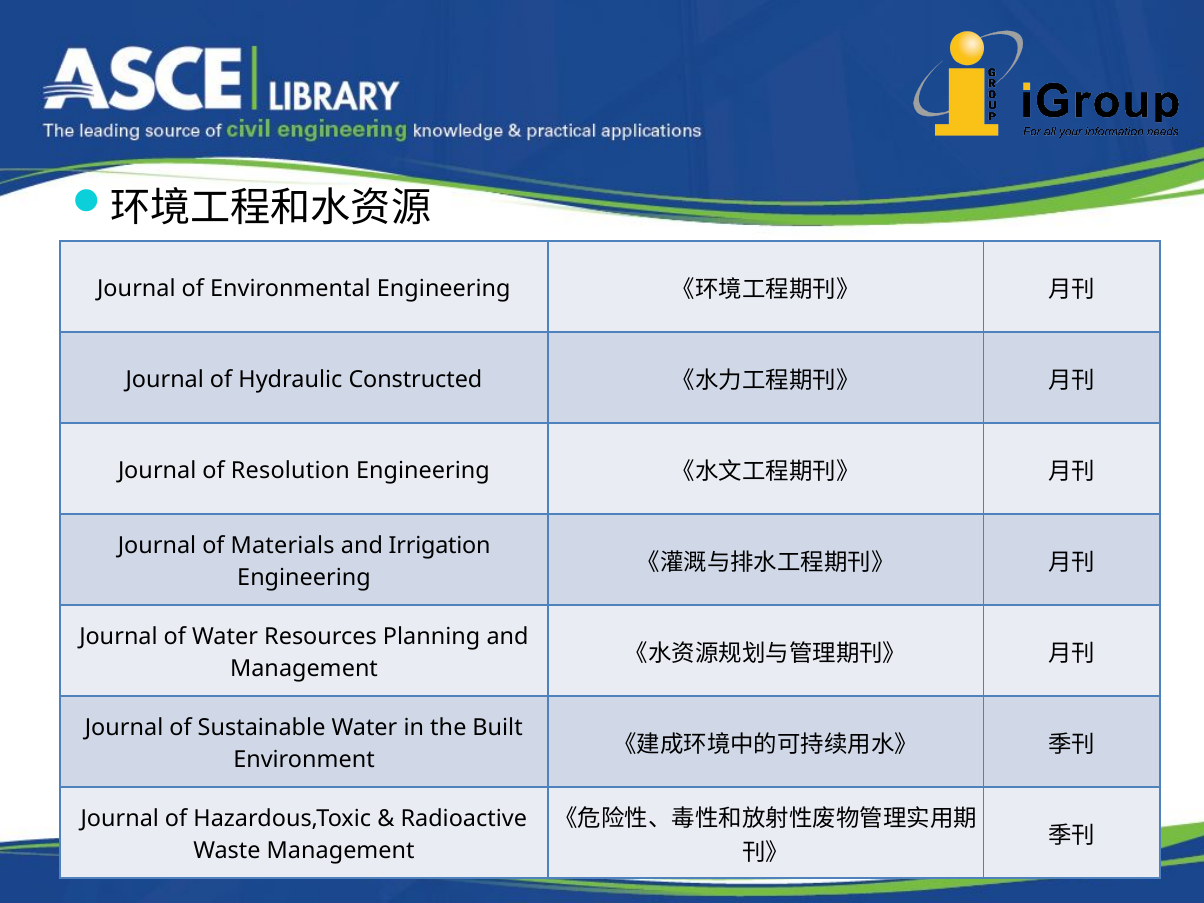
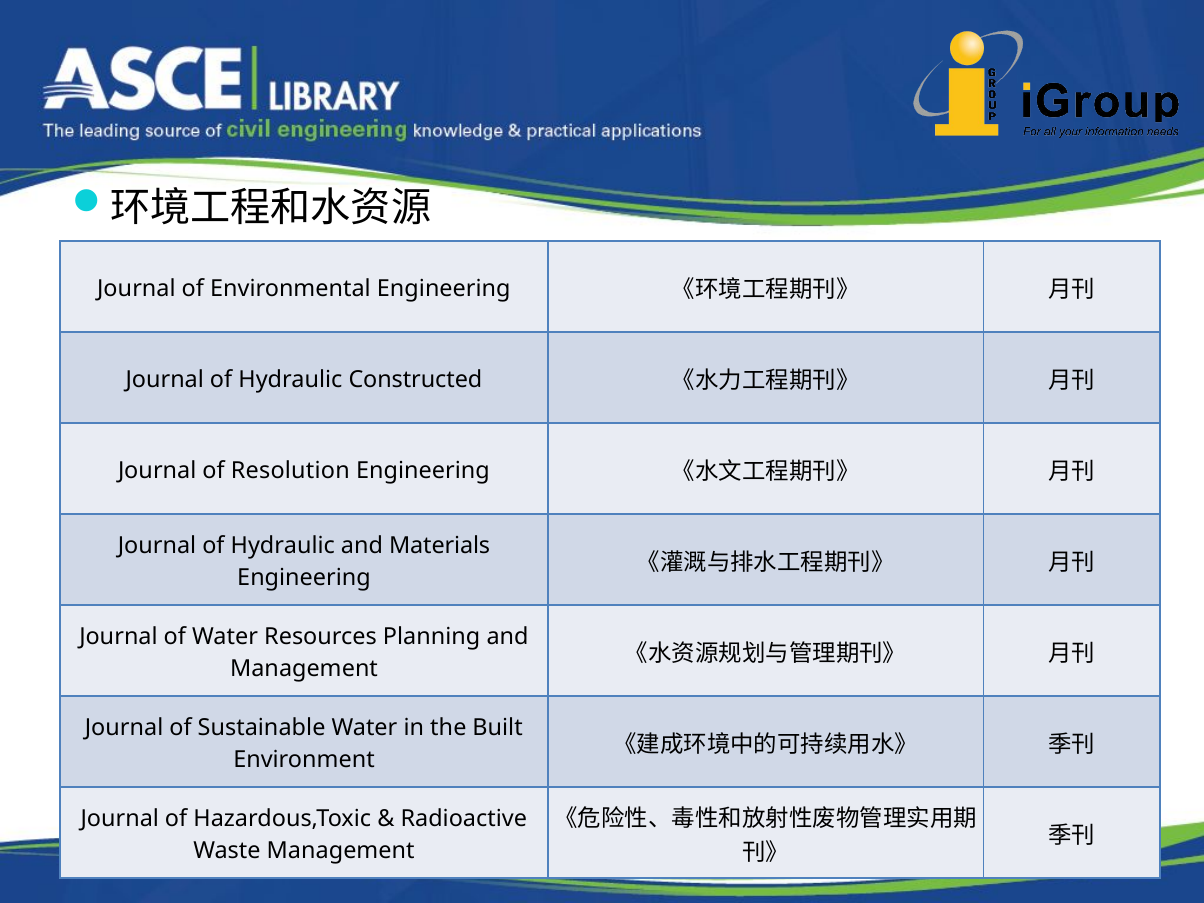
Materials: Materials -> Hydraulic (283, 545)
Irrigation: Irrigation -> Materials (440, 545)
